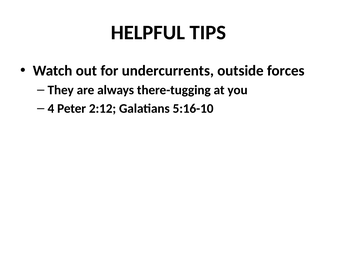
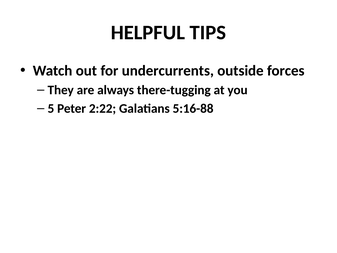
4: 4 -> 5 (51, 108)
2:12: 2:12 -> 2:22 (103, 108)
5:16-10: 5:16-10 -> 5:16-88 (193, 108)
